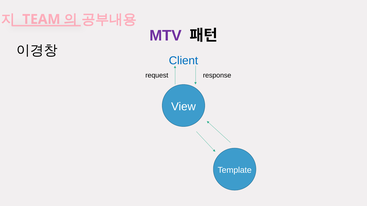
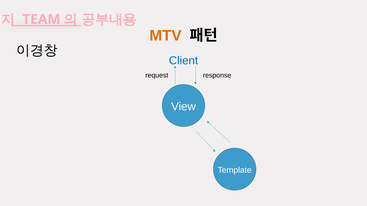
MTV colour: purple -> orange (165, 36)
